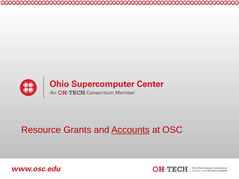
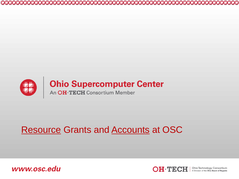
Resource underline: none -> present (41, 130)
